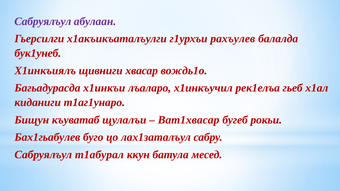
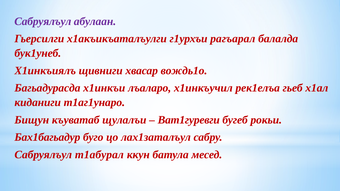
рахъулев: рахъулев -> рагъарал (233, 39)
Ват1хвасар: Ват1хвасар -> Ват1гуревги (189, 120)
Бах1гьабулев: Бах1гьабулев -> Бах1багьадур (47, 137)
